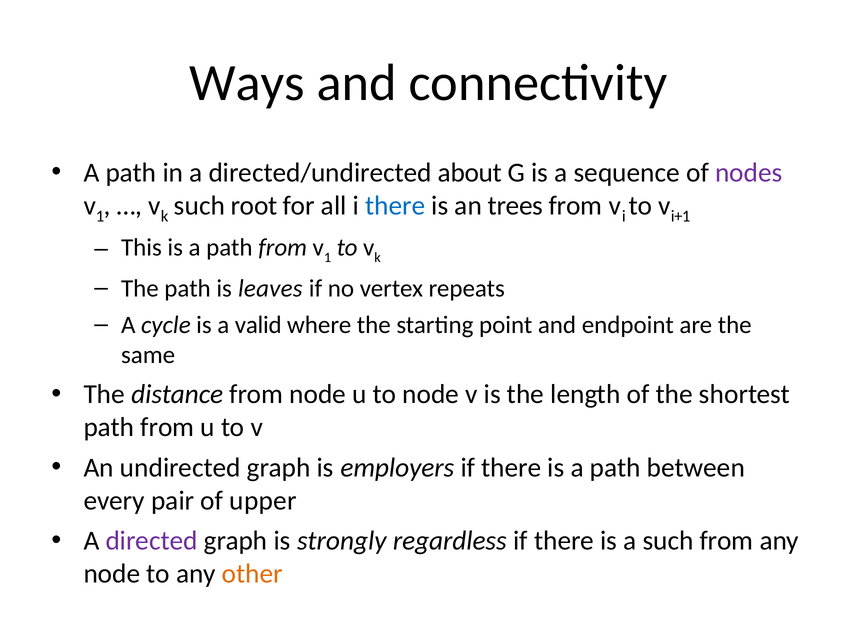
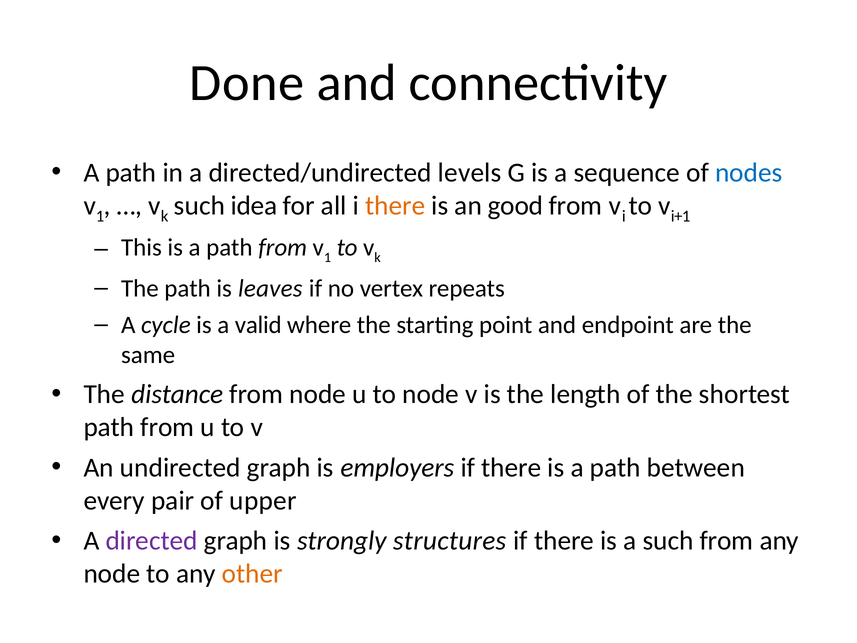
Ways: Ways -> Done (247, 83)
about: about -> levels (470, 173)
nodes colour: purple -> blue (749, 173)
root: root -> idea (254, 205)
there colour: blue -> orange (395, 205)
trees: trees -> good (515, 205)
regardless: regardless -> structures (450, 541)
